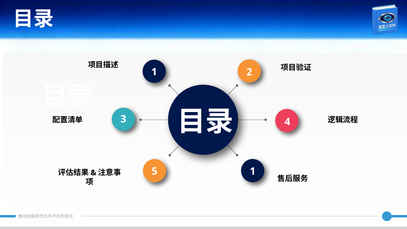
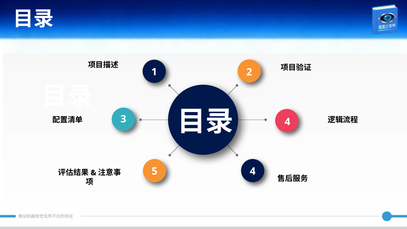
5 1: 1 -> 4 (253, 171)
